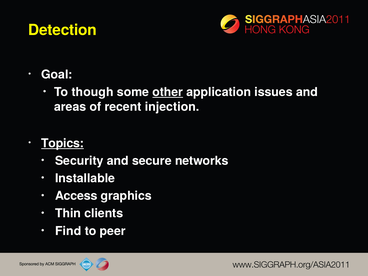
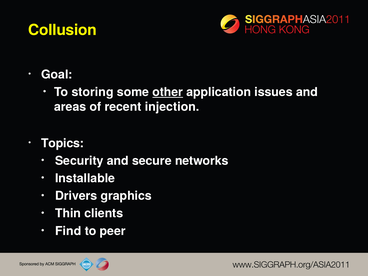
Detection: Detection -> Collusion (62, 30)
though: though -> storing (93, 92)
Topics underline: present -> none (63, 143)
Access: Access -> Drivers (76, 196)
